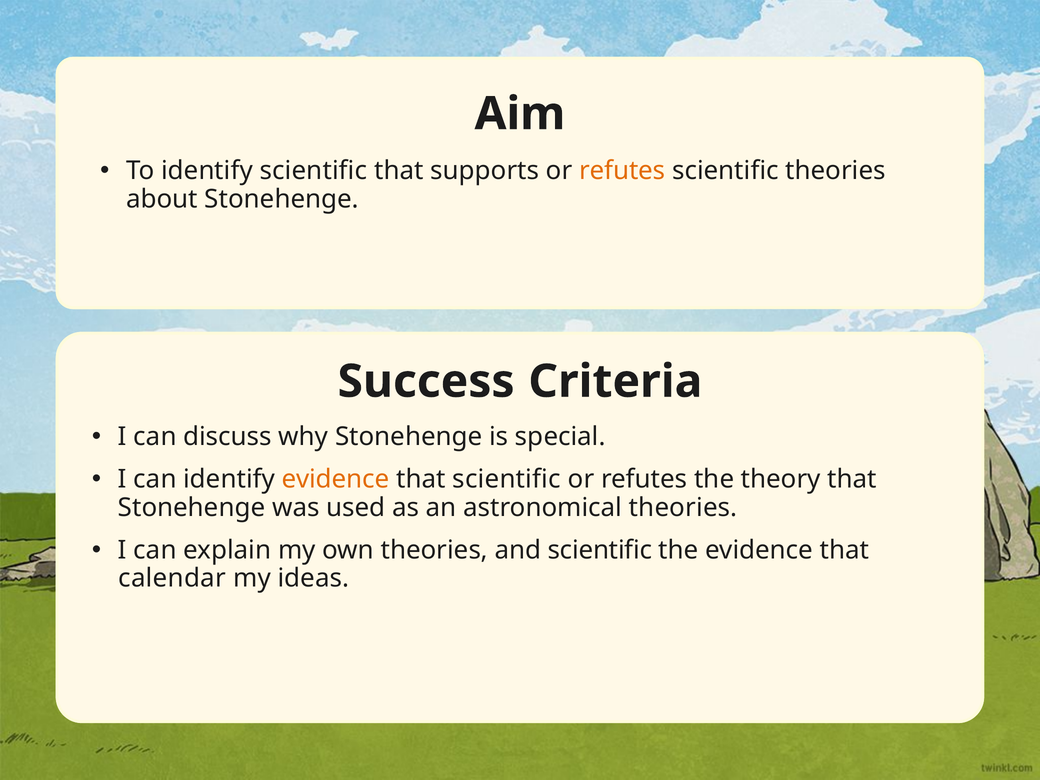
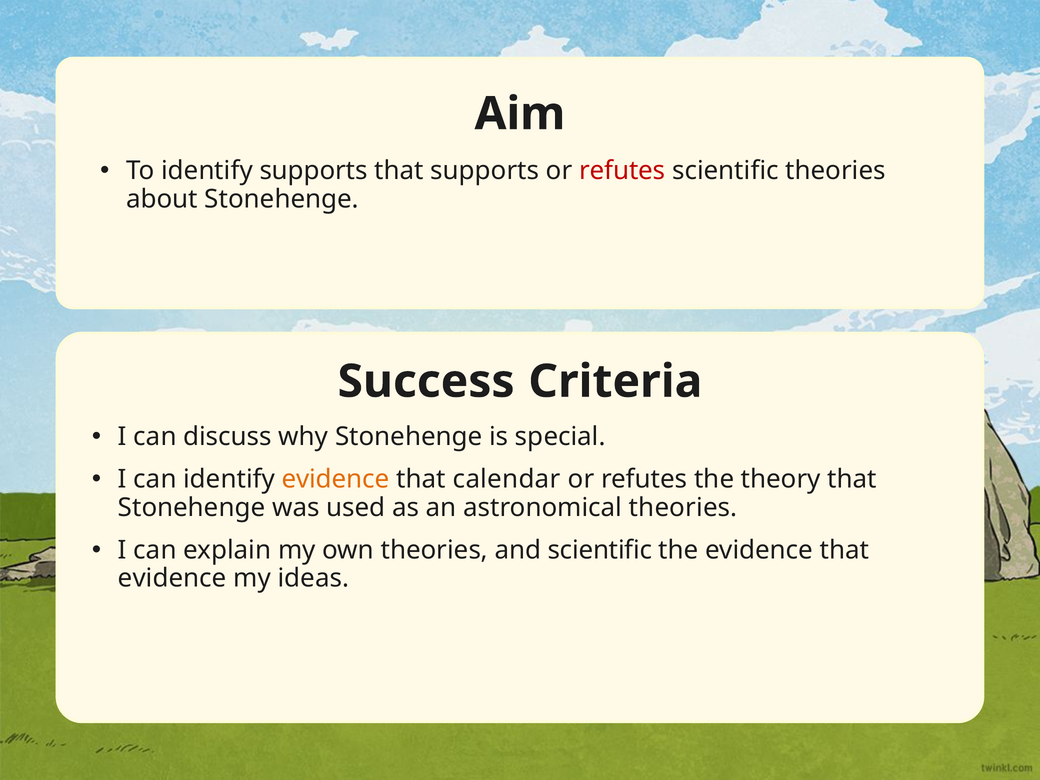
identify scientific: scientific -> supports (313, 171)
refutes colour: orange -> red (622, 171)
that scientific: scientific -> calendar (507, 479)
calendar: calendar -> evidence (172, 578)
